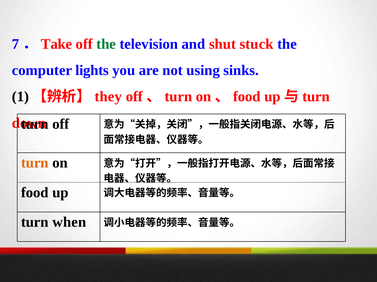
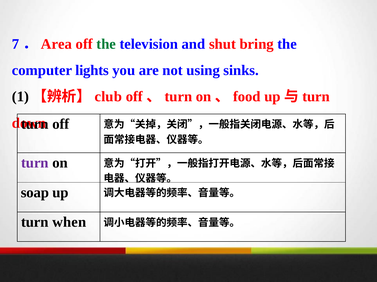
Take: Take -> Area (56, 44)
stuck: stuck -> bring (257, 44)
they: they -> club (108, 97)
turn colour: orange -> purple (35, 163)
food: food -> soap (35, 193)
